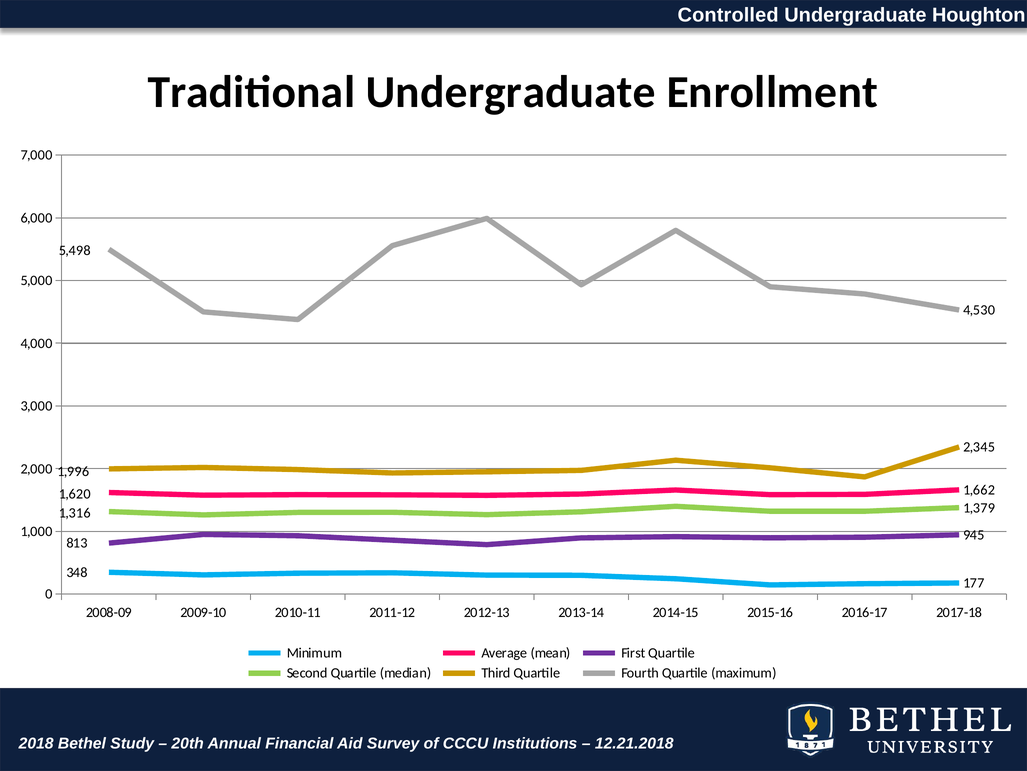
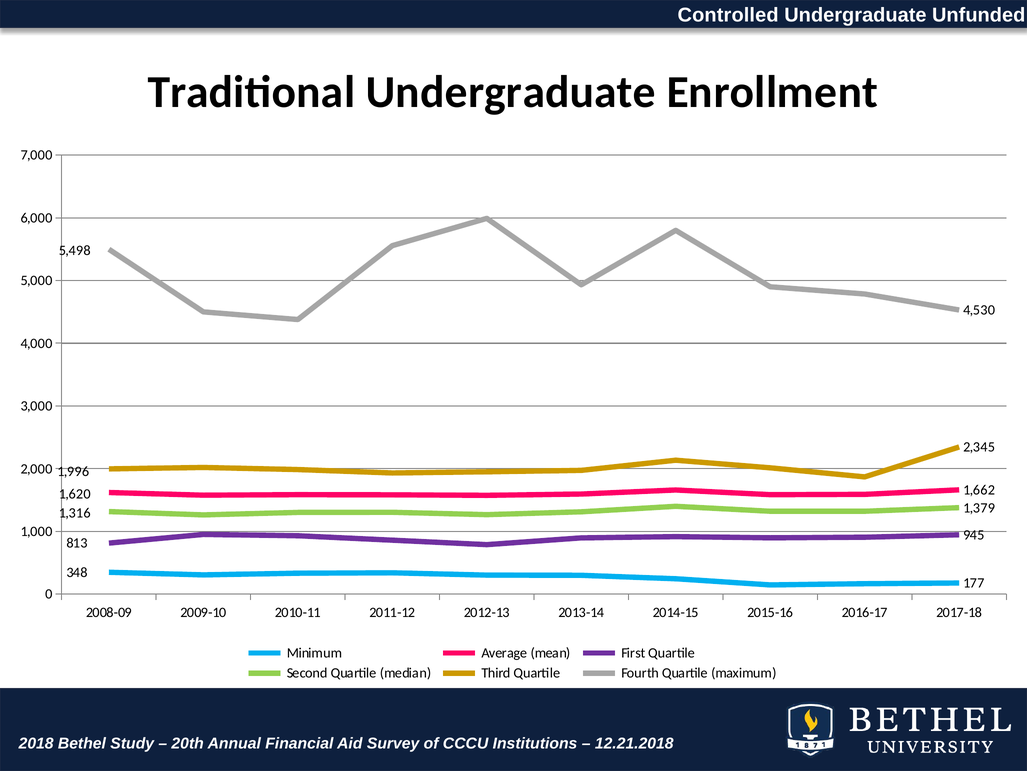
Houghton: Houghton -> Unfunded (979, 15)
